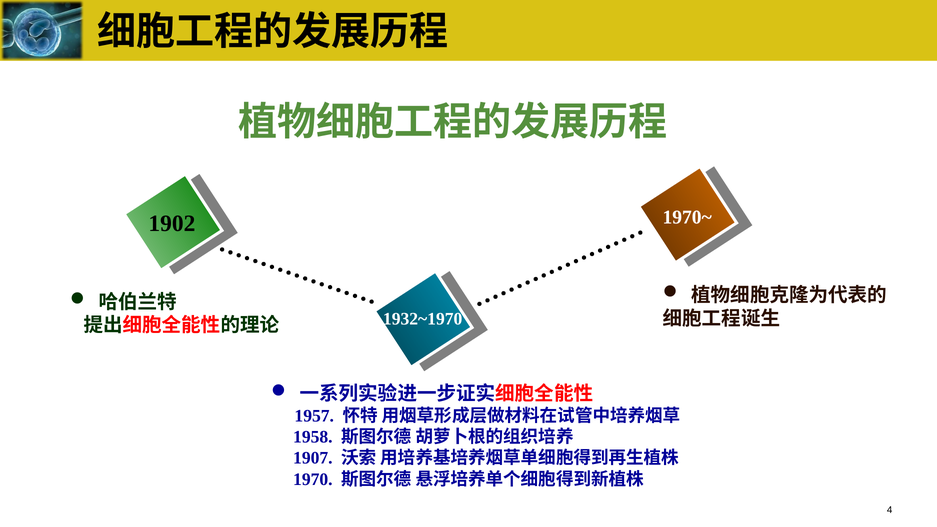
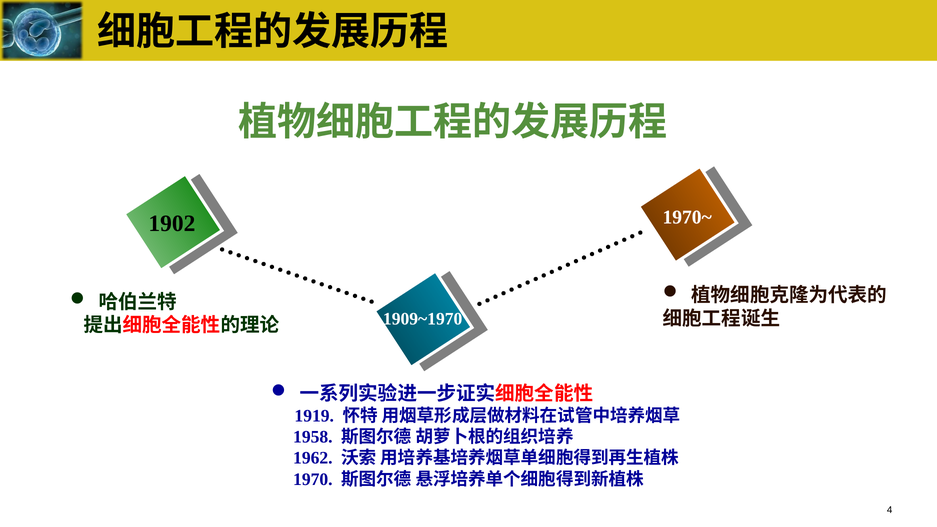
1932~1970: 1932~1970 -> 1909~1970 (423, 319)
1957: 1957 -> 1919 (314, 416)
1907: 1907 -> 1962 (313, 458)
